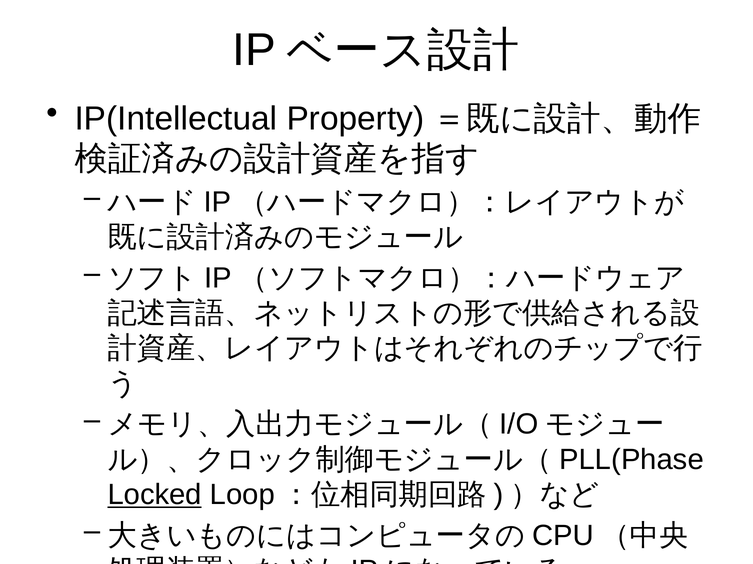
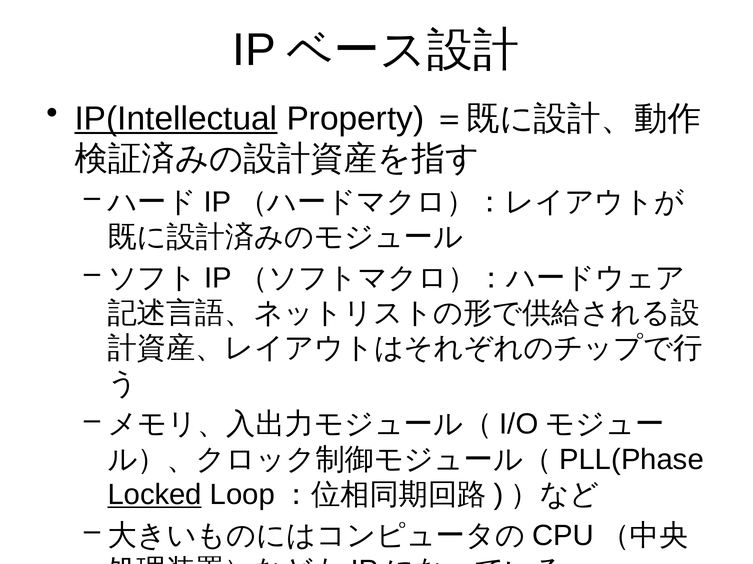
IP(Intellectual underline: none -> present (176, 119)
